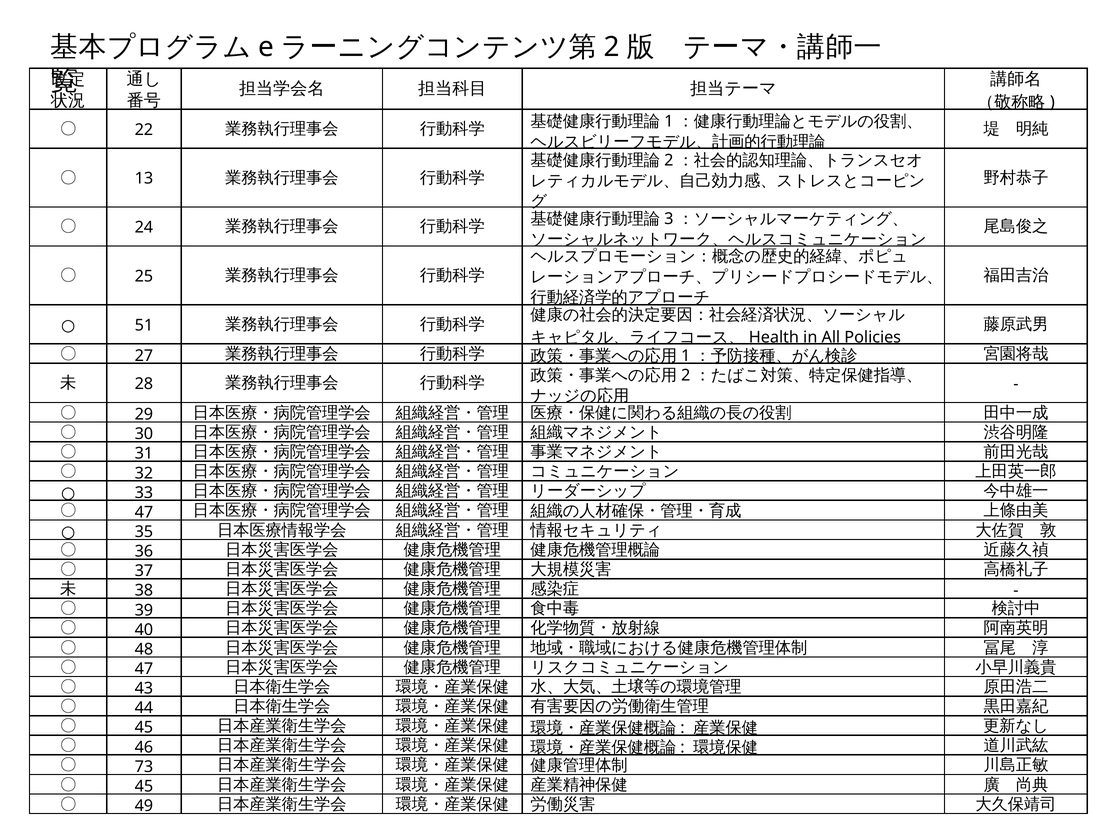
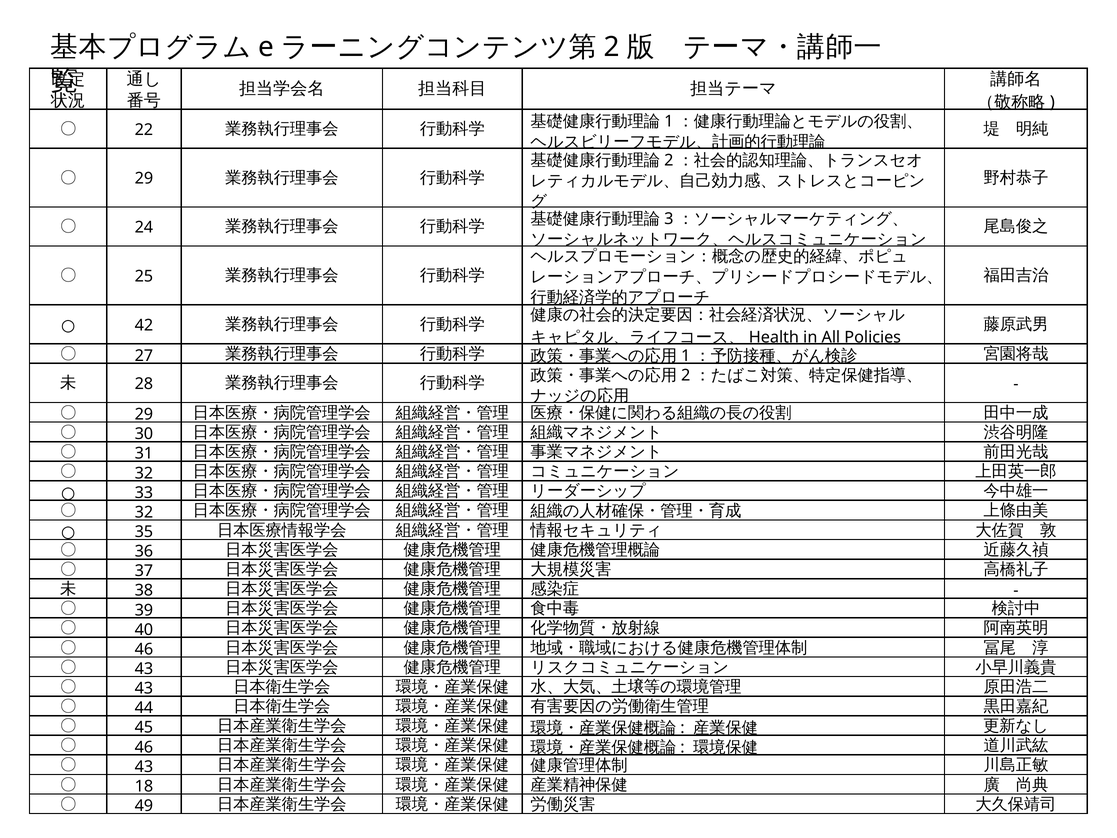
13: 13 -> 29 (144, 179)
51: 51 -> 42 (144, 325)
47: 47 -> 32 (144, 512)
48: 48 -> 46 (144, 649)
47: 47 -> 43 (144, 669)
73: 73 -> 43 (144, 767)
45: 45 -> 18 (144, 786)
